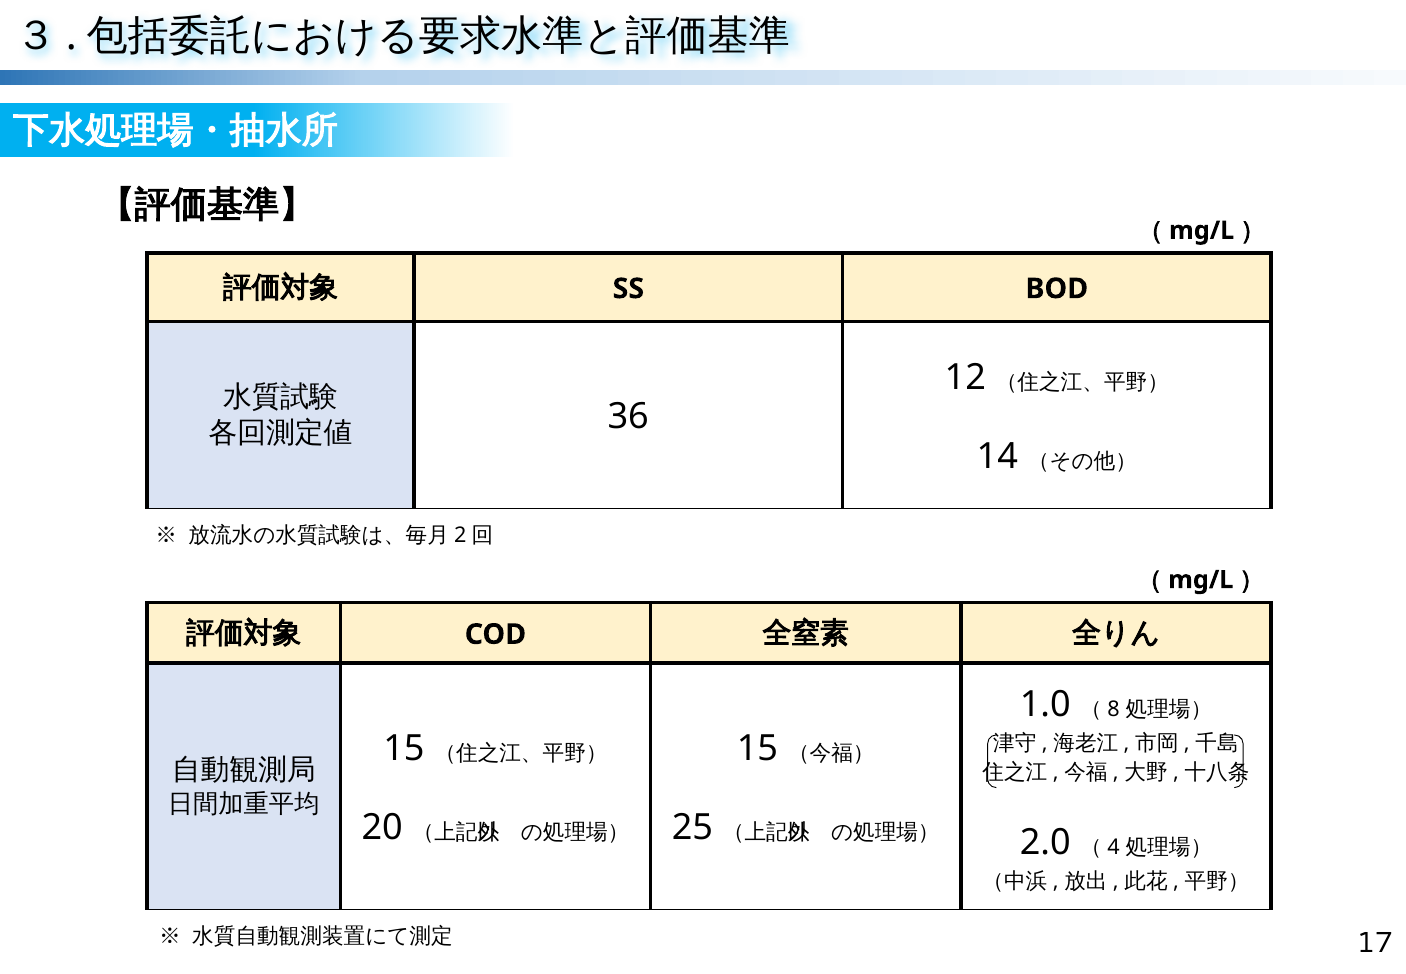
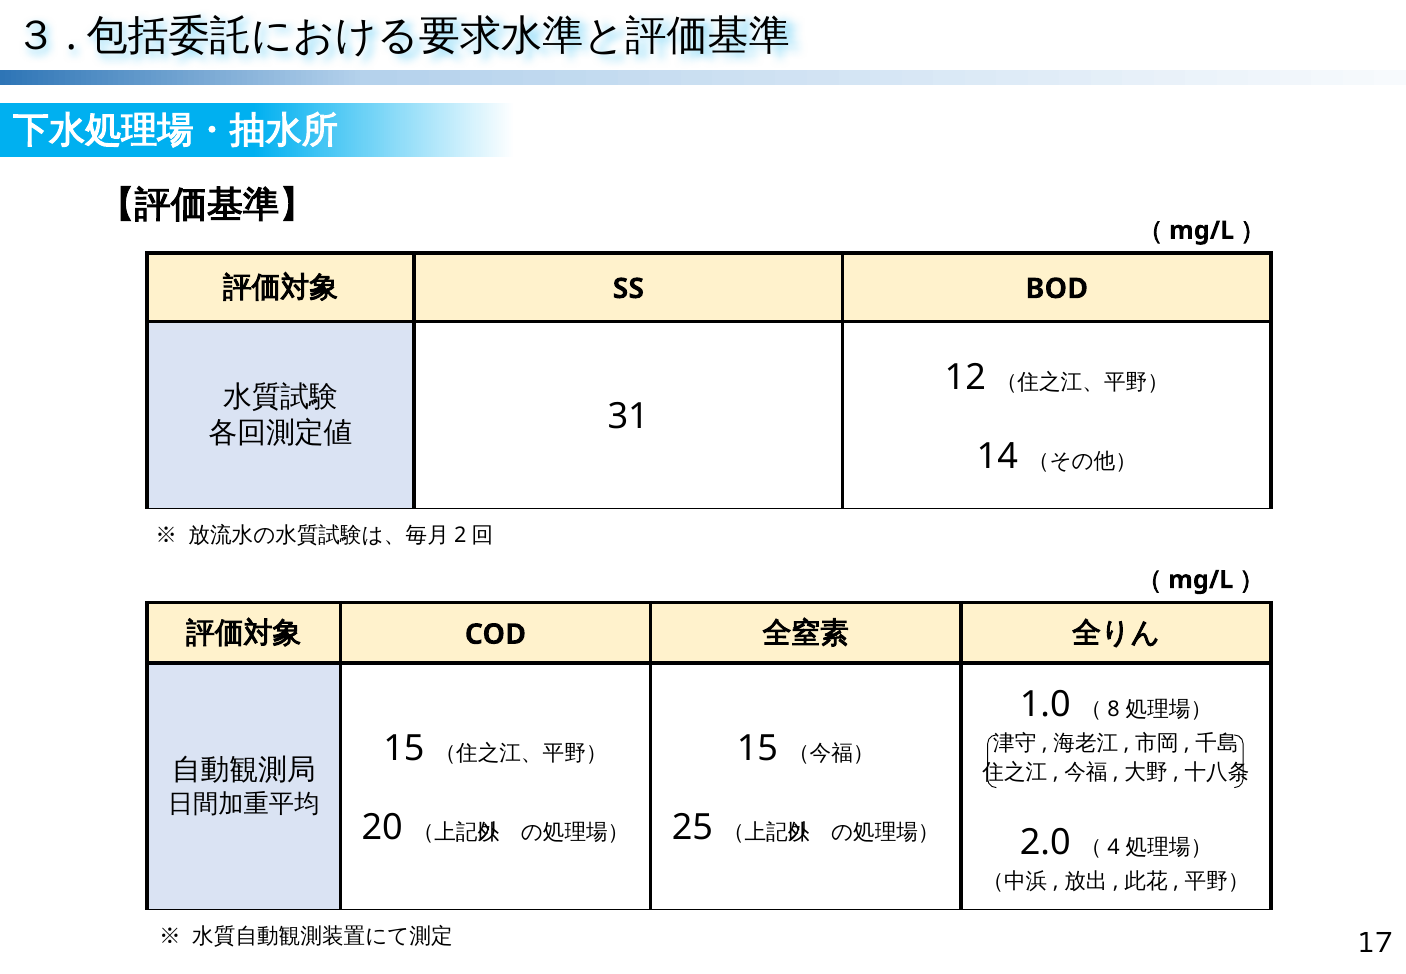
36: 36 -> 31 (628, 417)
